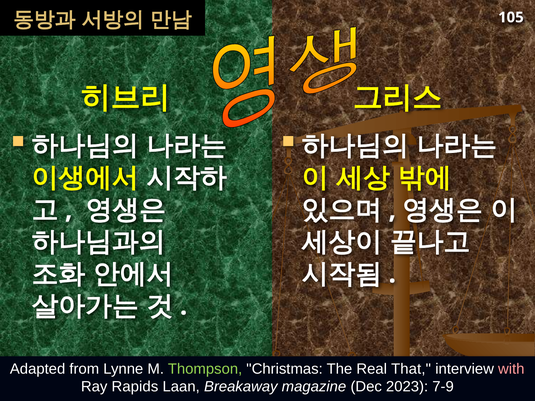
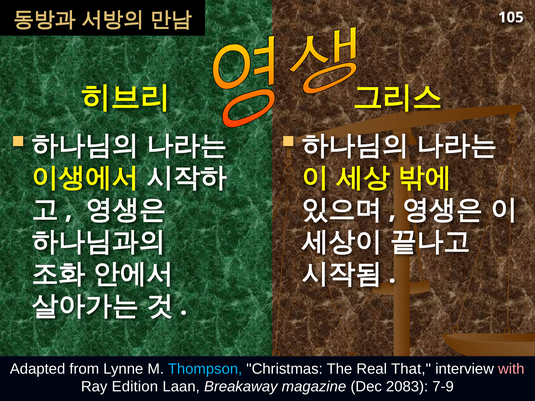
Thompson colour: light green -> light blue (205, 369)
Rapids: Rapids -> Edition (135, 387)
2023: 2023 -> 2083 (407, 387)
